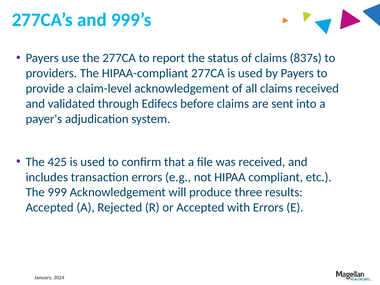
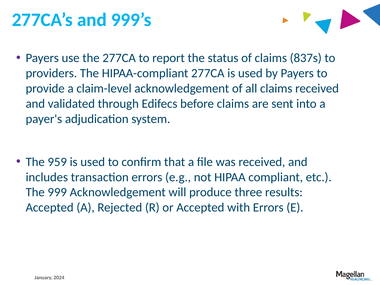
425: 425 -> 959 (57, 162)
